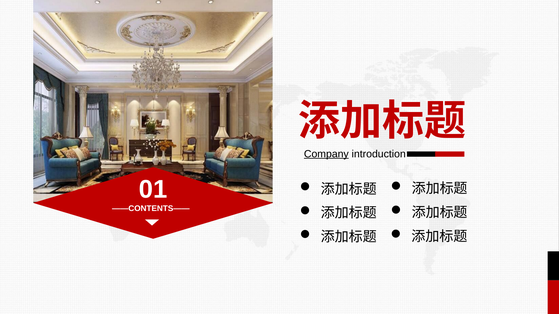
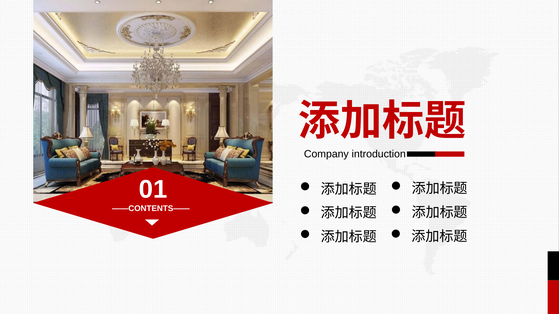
Company underline: present -> none (326, 154)
